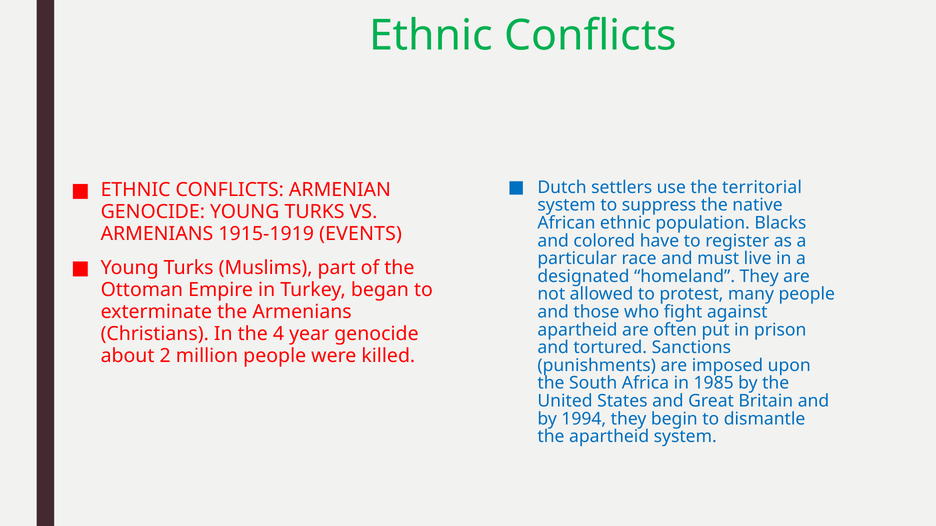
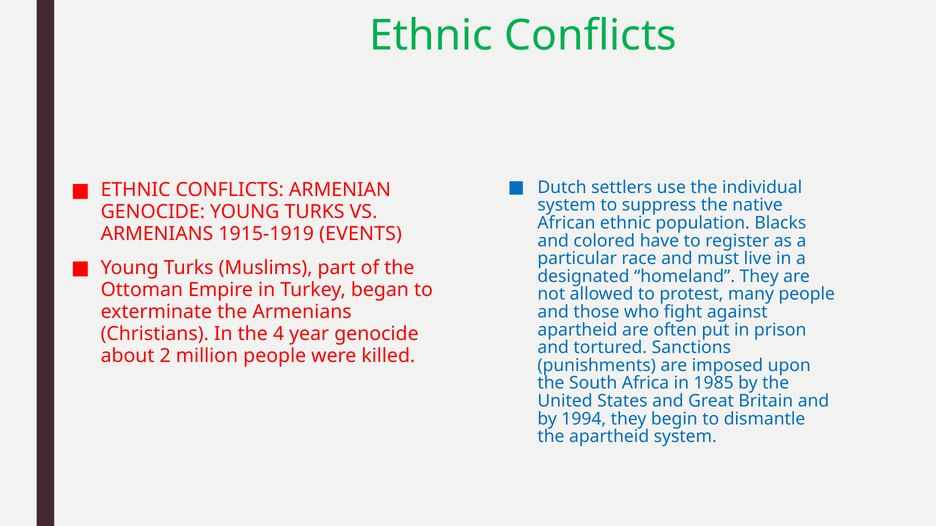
territorial: territorial -> individual (762, 187)
